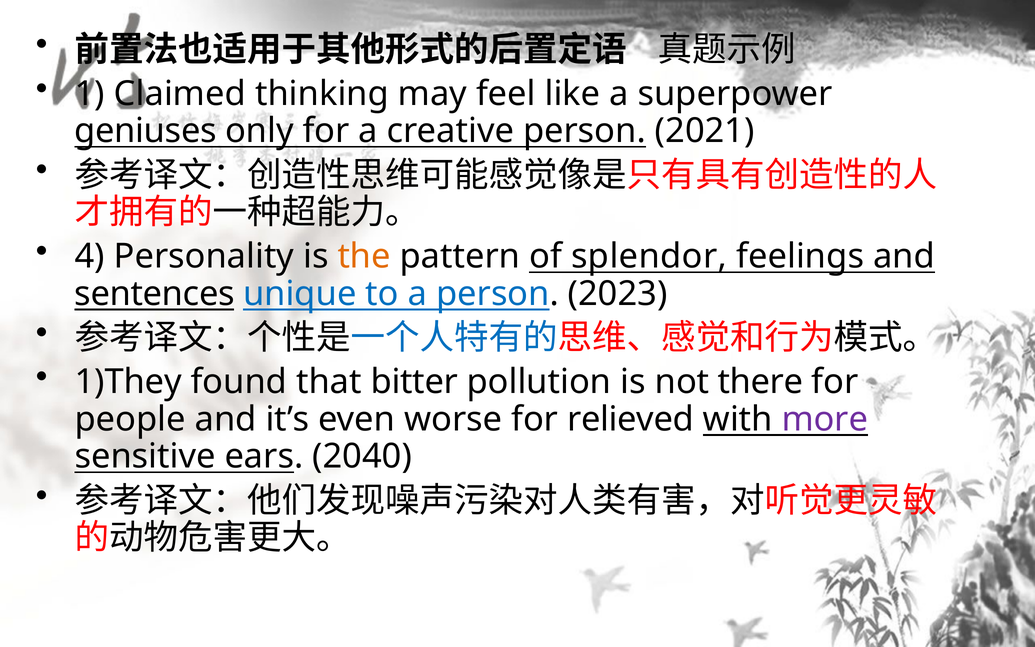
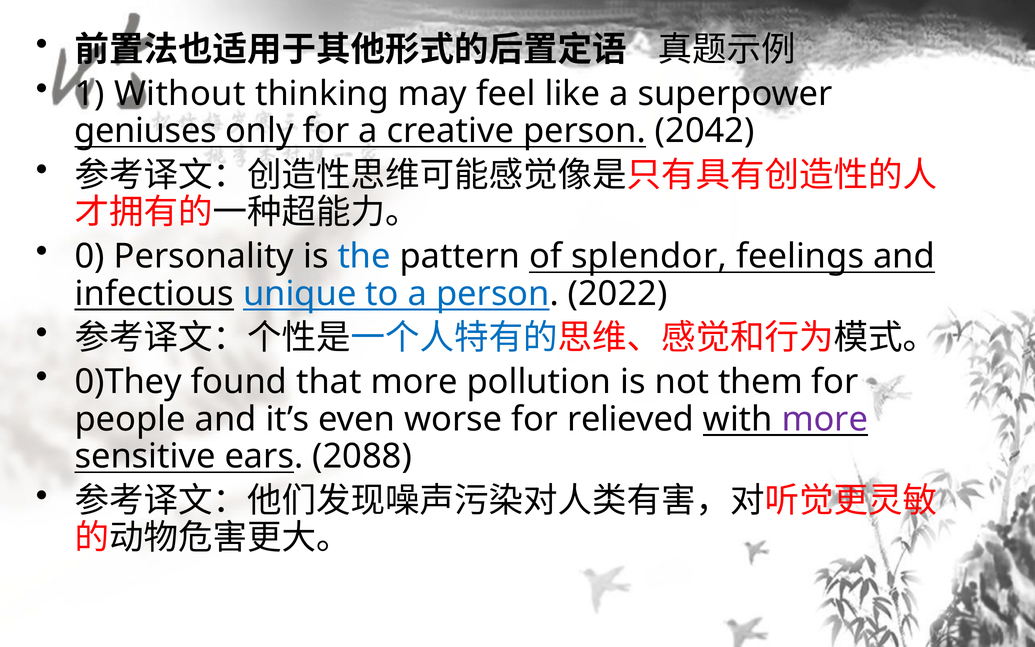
Claimed: Claimed -> Without (180, 94)
2021: 2021 -> 2042 (705, 131)
4: 4 -> 0 (90, 256)
the colour: orange -> blue (364, 256)
sentences: sentences -> infectious (154, 294)
2023: 2023 -> 2022 (618, 294)
1)They: 1)They -> 0)They (128, 382)
that bitter: bitter -> more (414, 382)
there: there -> them (761, 382)
2040: 2040 -> 2088 (362, 456)
